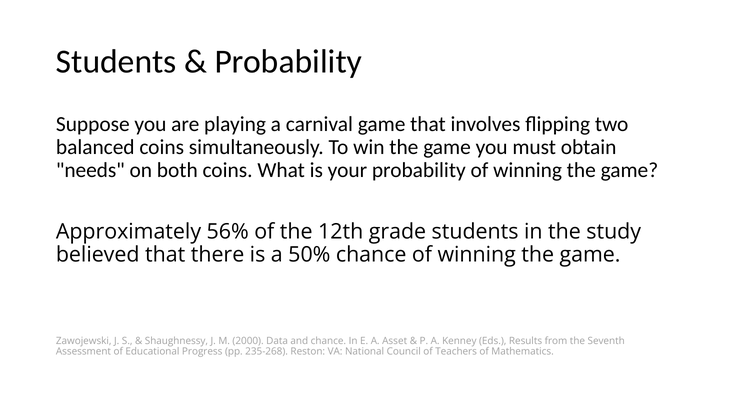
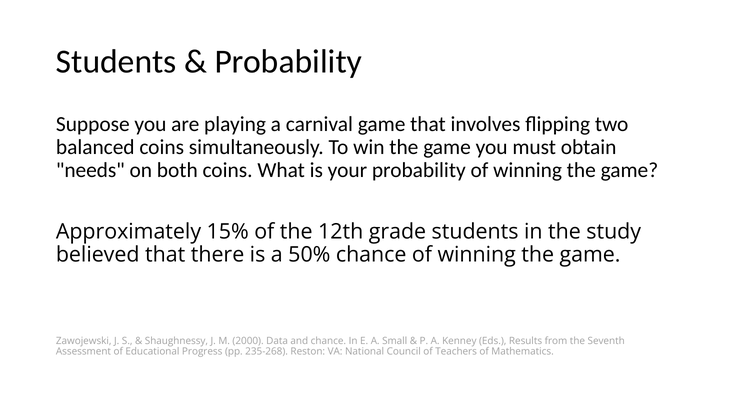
56%: 56% -> 15% (228, 232)
Asset: Asset -> Small (395, 341)
